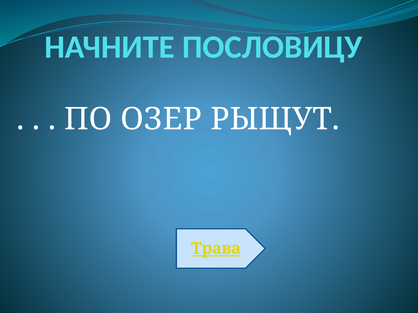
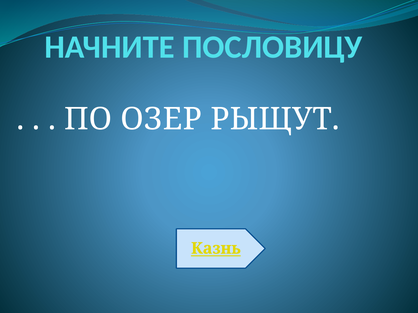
Трава: Трава -> Казнь (216, 249)
